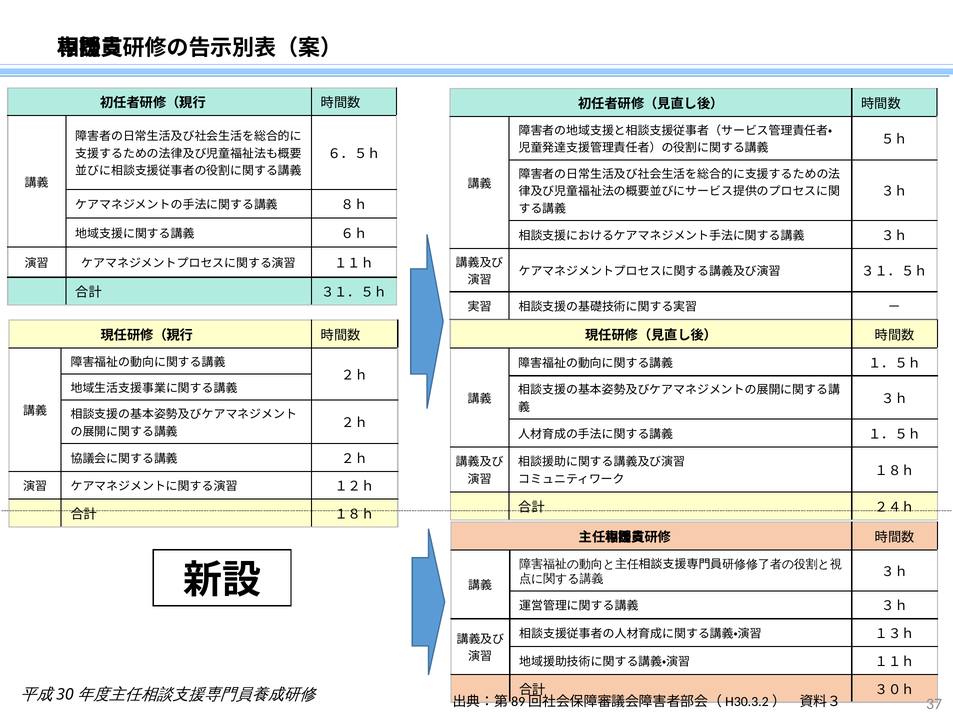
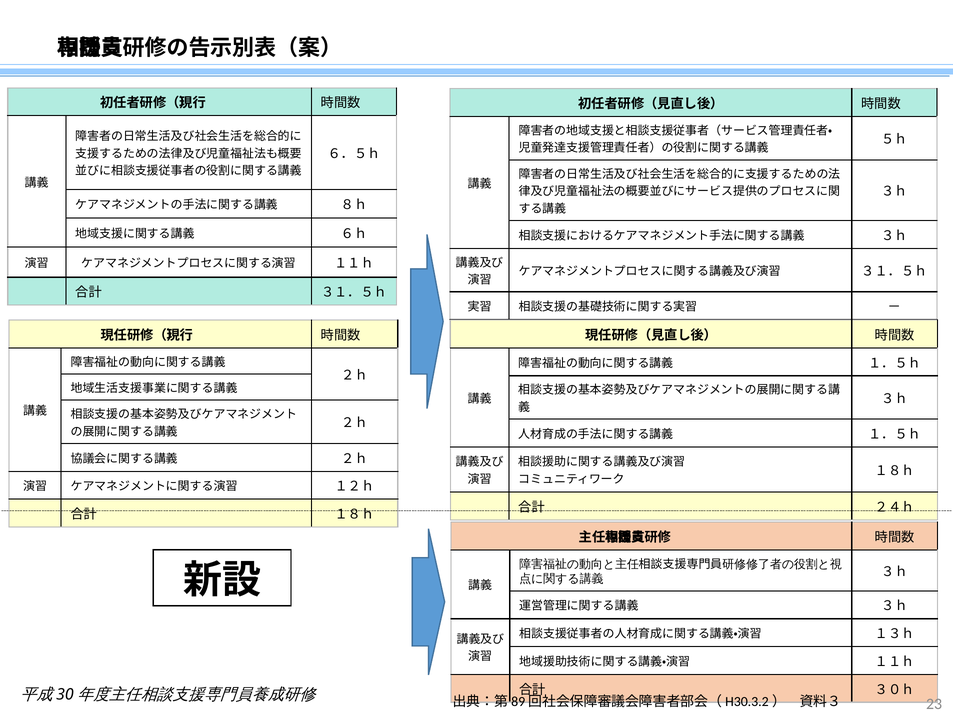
37: 37 -> 23 (934, 705)
